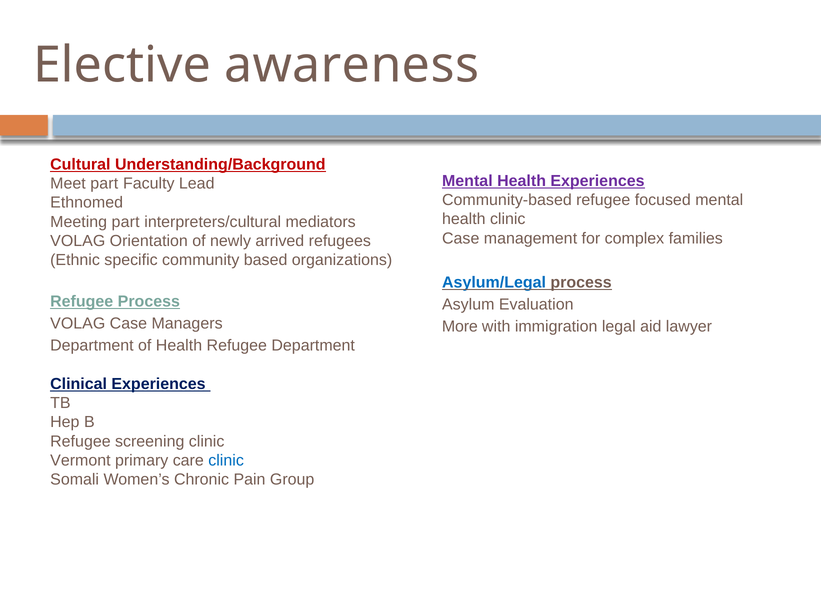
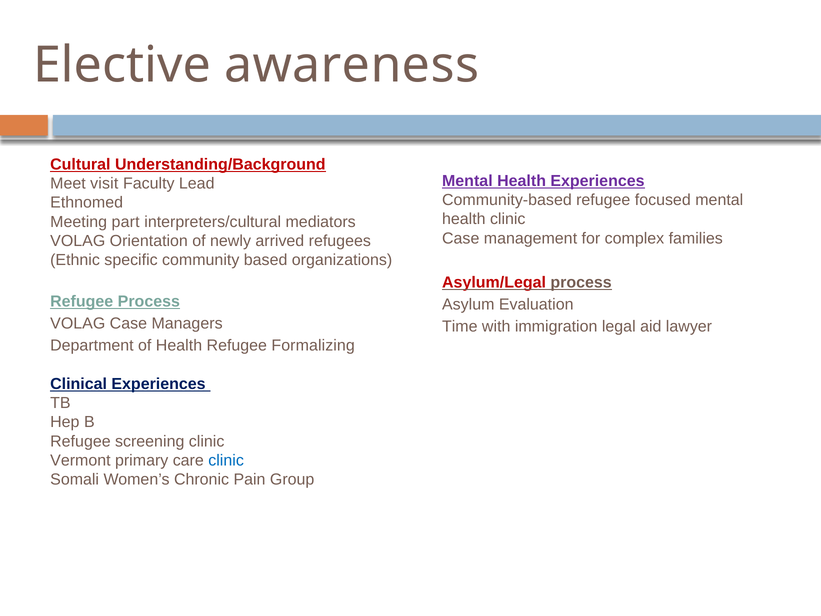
Meet part: part -> visit (104, 183)
Asylum/Legal colour: blue -> red (494, 282)
More: More -> Time (460, 326)
Refugee Department: Department -> Formalizing (313, 345)
